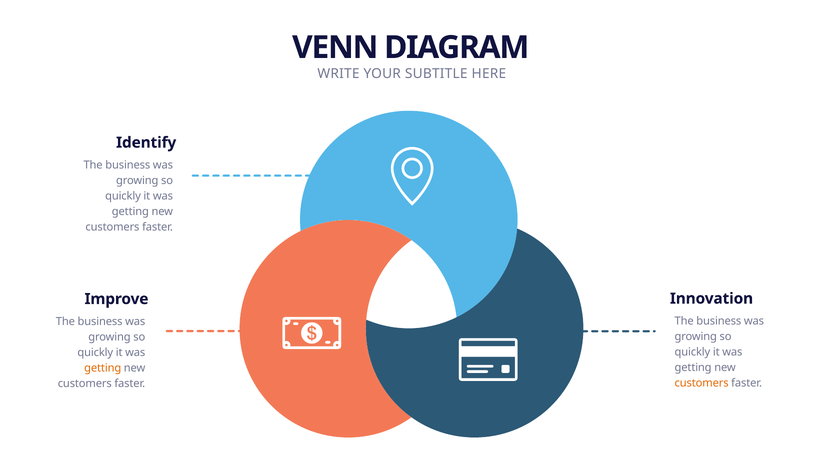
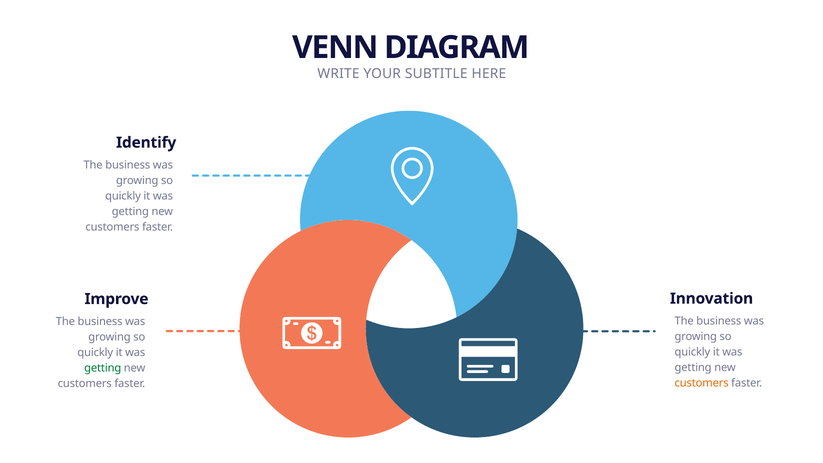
getting colour: orange -> green (103, 368)
